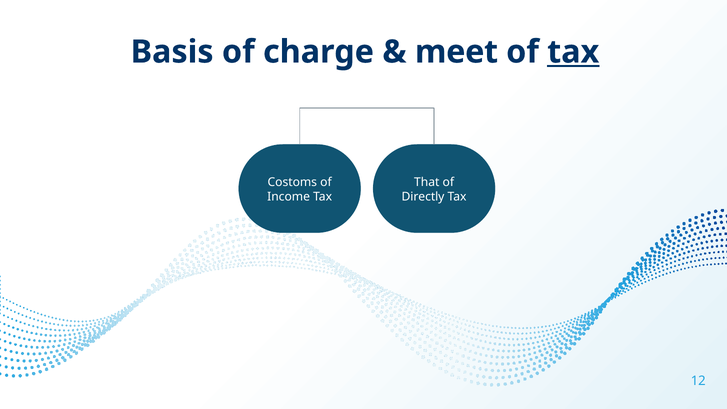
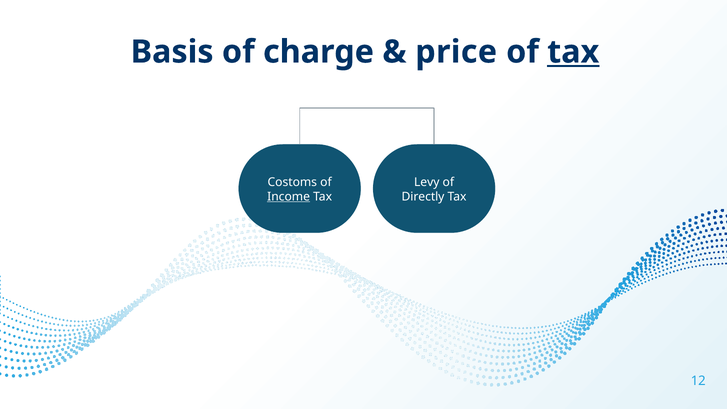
meet: meet -> price (456, 52)
That: That -> Levy (427, 182)
Income underline: none -> present (289, 197)
